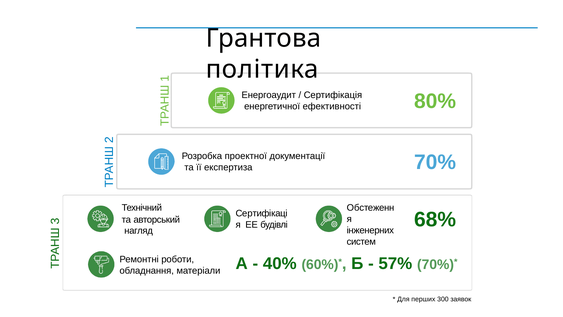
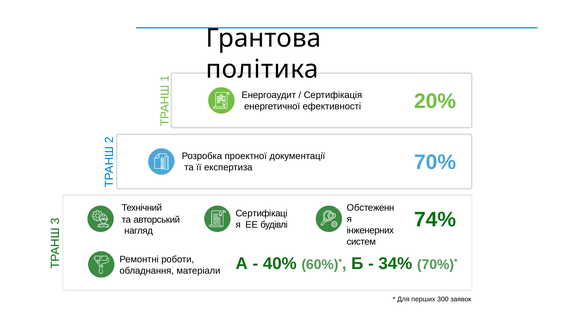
80%: 80% -> 20% (435, 101)
68%: 68% -> 74% (435, 219)
57%: 57% -> 34% (395, 263)
